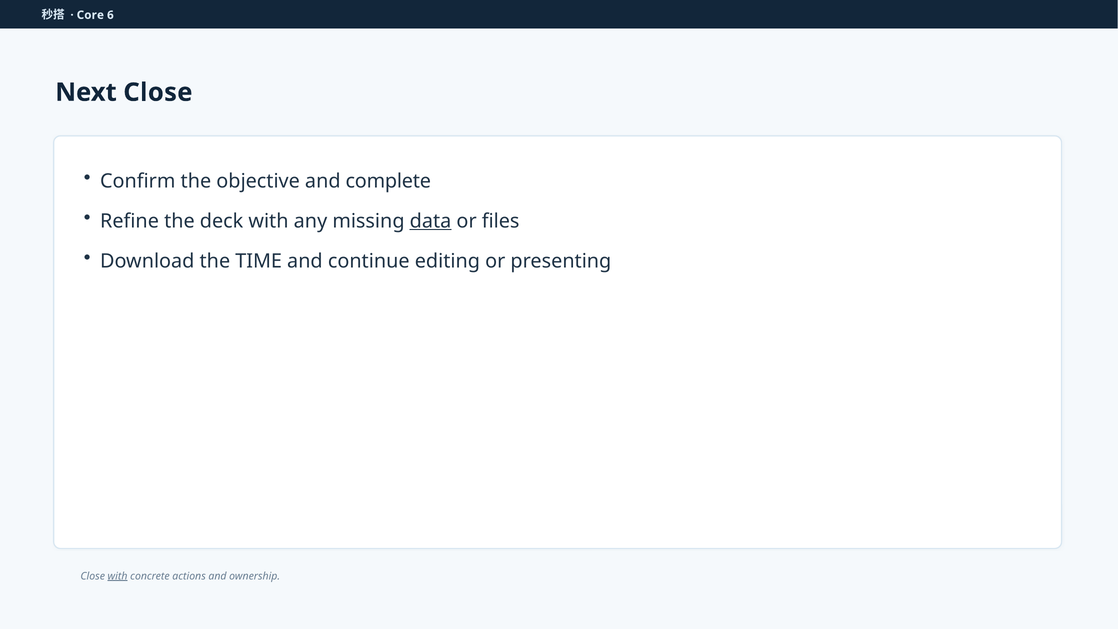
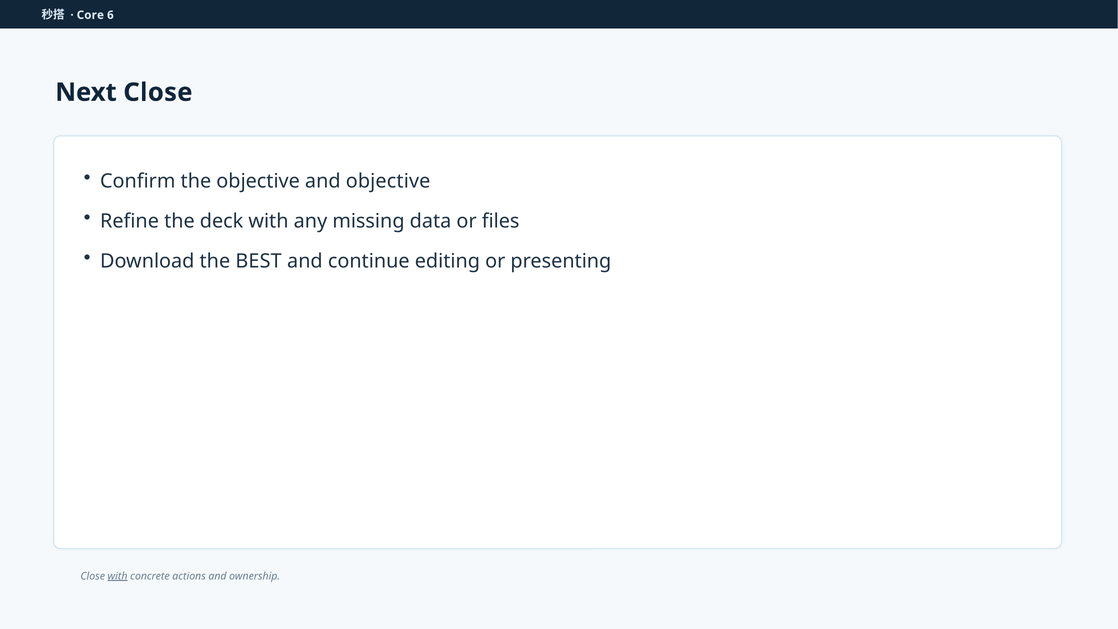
and complete: complete -> objective (388, 181)
data underline: present -> none (430, 221)
TIME: TIME -> BEST (259, 261)
